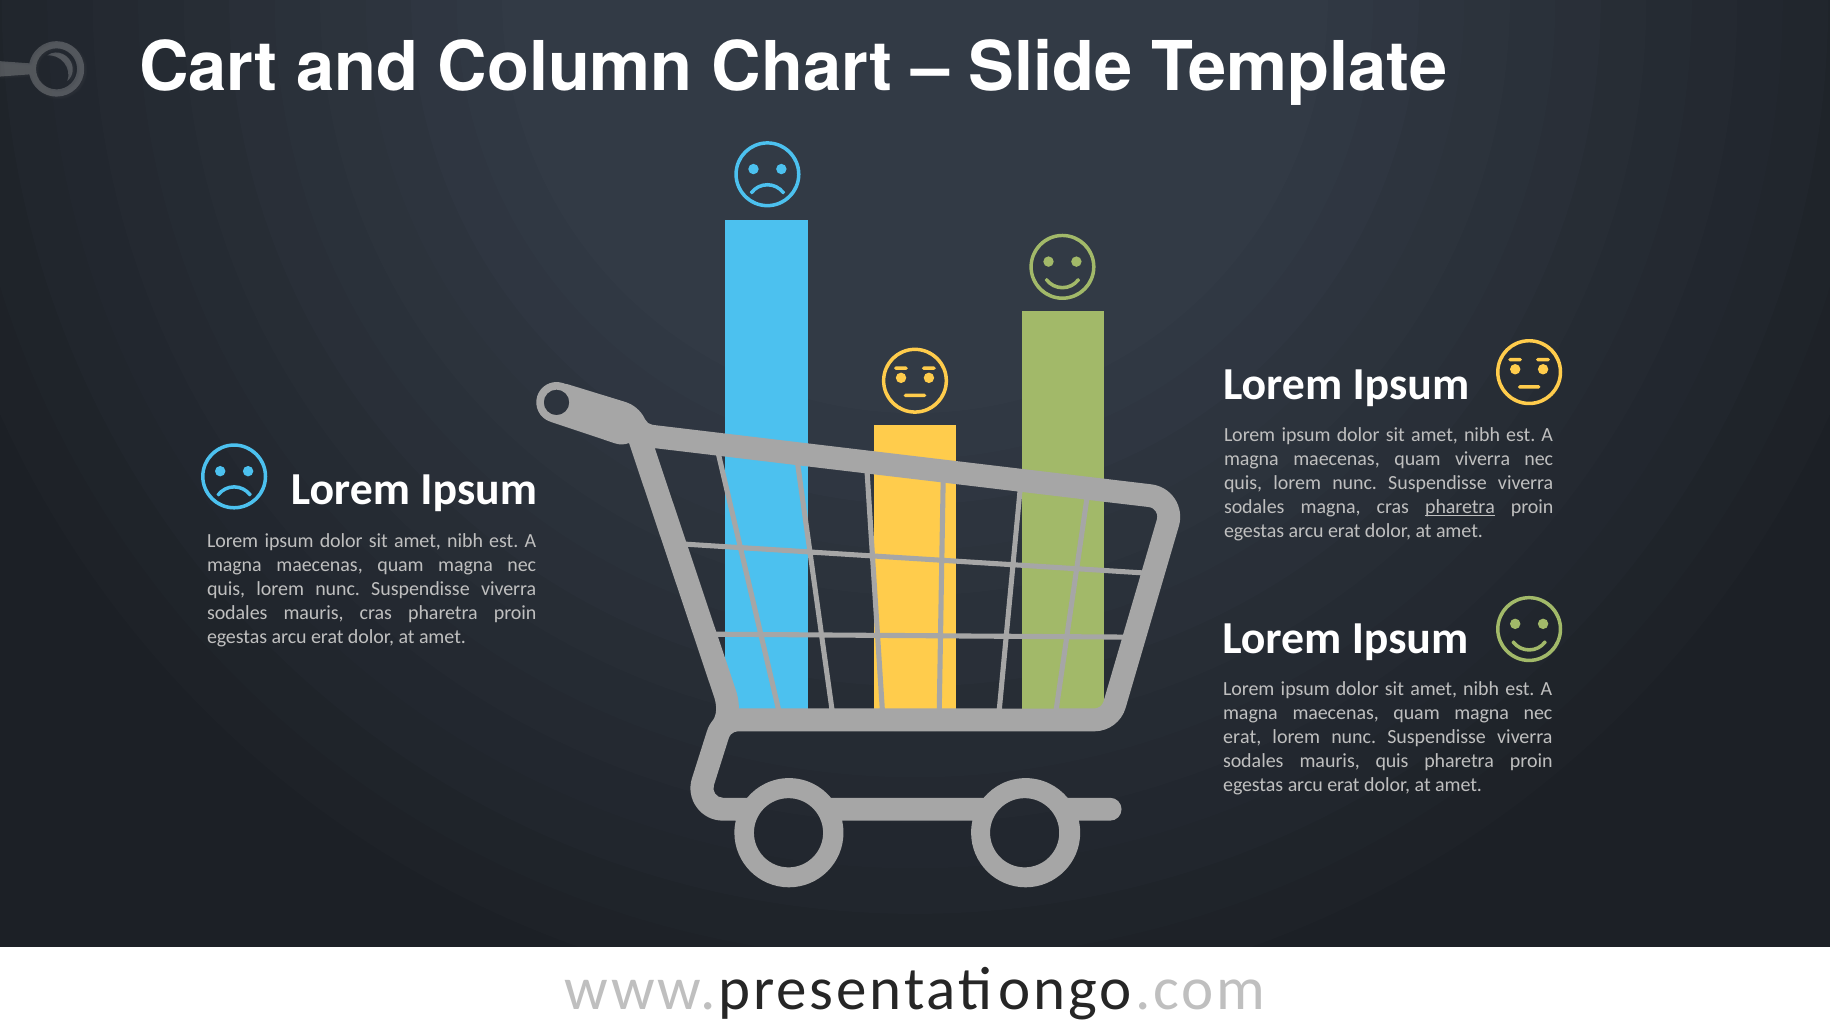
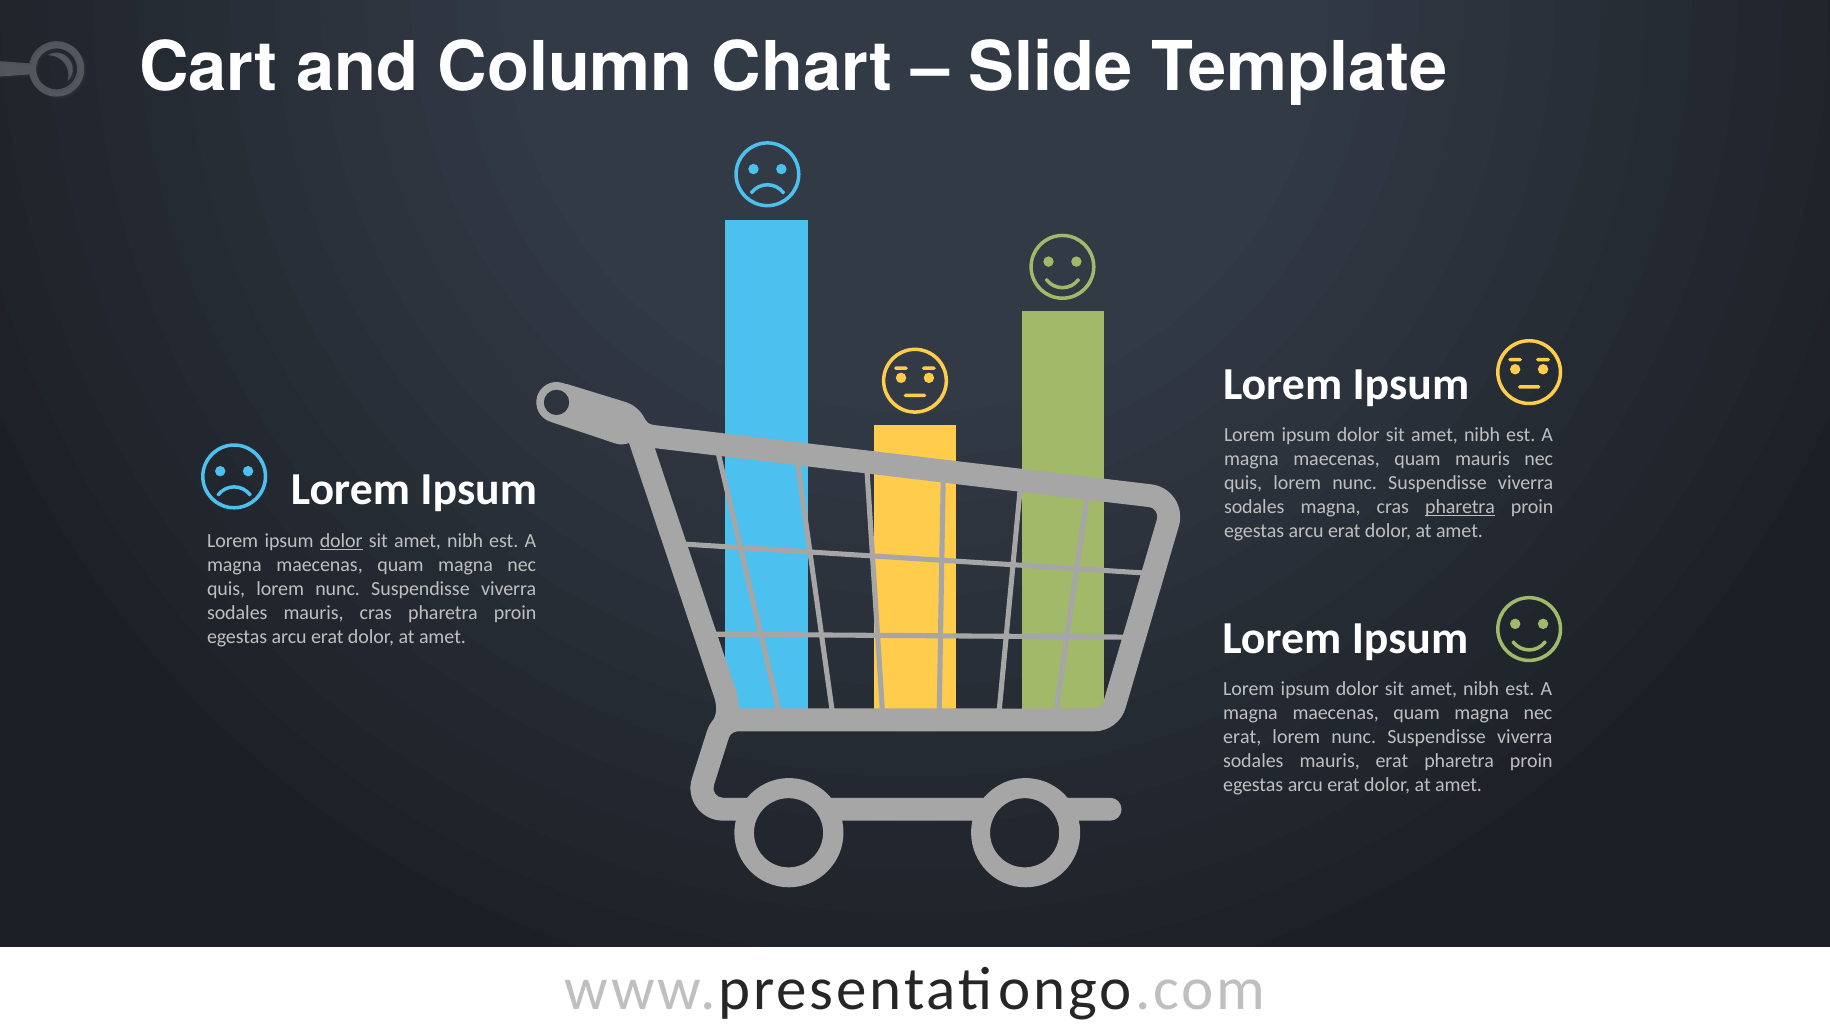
quam viverra: viverra -> mauris (1483, 459)
dolor underline: none -> present (341, 540)
mauris quis: quis -> erat (1392, 760)
